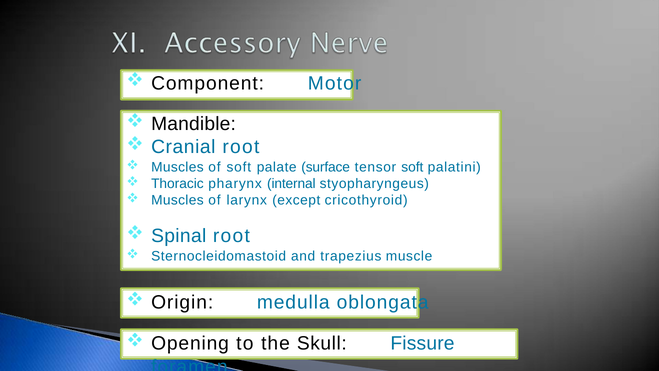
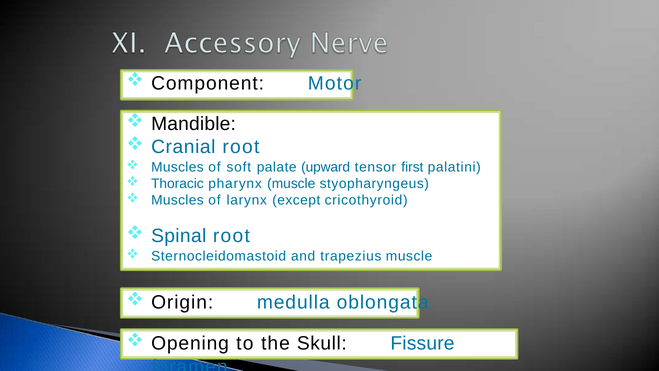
surface: surface -> upward (326, 167)
tensor soft: soft -> first (412, 167)
pharynx internal: internal -> muscle (291, 184)
